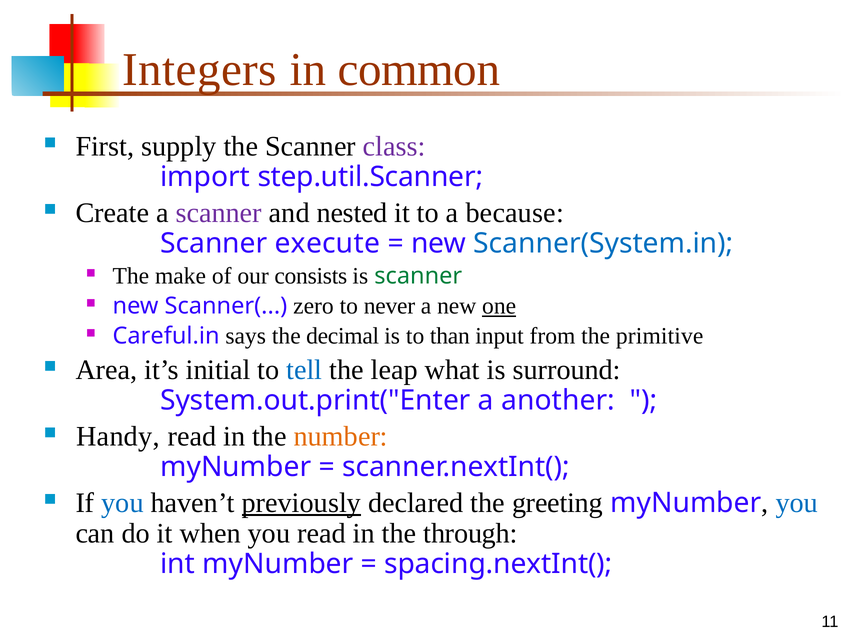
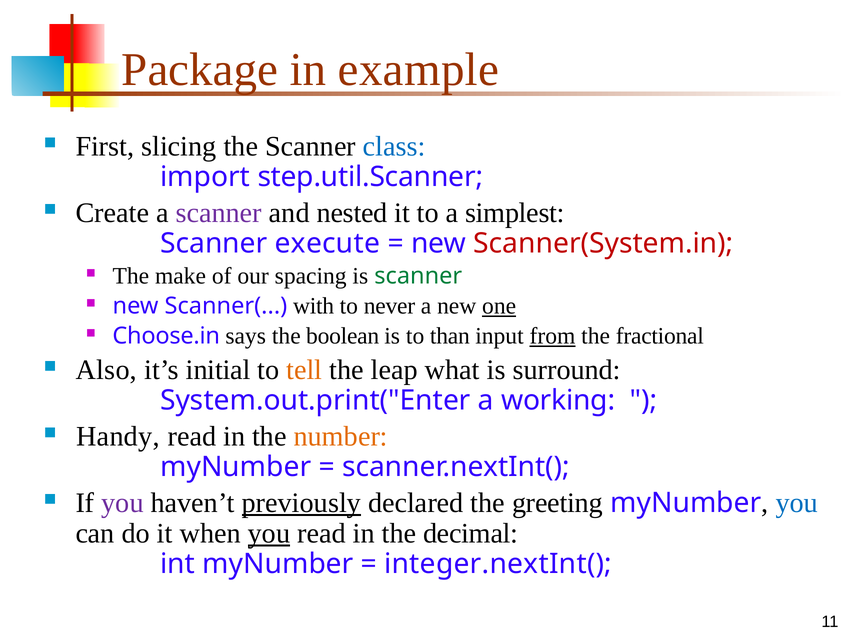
Integers: Integers -> Package (200, 70)
common: common -> example (419, 70)
supply: supply -> slicing (179, 146)
class colour: purple -> blue (394, 146)
because: because -> simplest (515, 213)
Scanner(System.in colour: blue -> red (603, 243)
consists: consists -> spacing (311, 276)
zero: zero -> with (314, 306)
Careful.in: Careful.in -> Choose.in (166, 336)
decimal: decimal -> boolean (343, 336)
from underline: none -> present (552, 336)
primitive: primitive -> fractional (660, 336)
Area: Area -> Also (106, 370)
tell colour: blue -> orange (304, 370)
another: another -> working (558, 400)
you colour: blue -> purple (123, 503)
you underline: none -> present (269, 534)
through: through -> decimal (471, 534)
spacing.nextInt(: spacing.nextInt( -> integer.nextInt( (498, 564)
